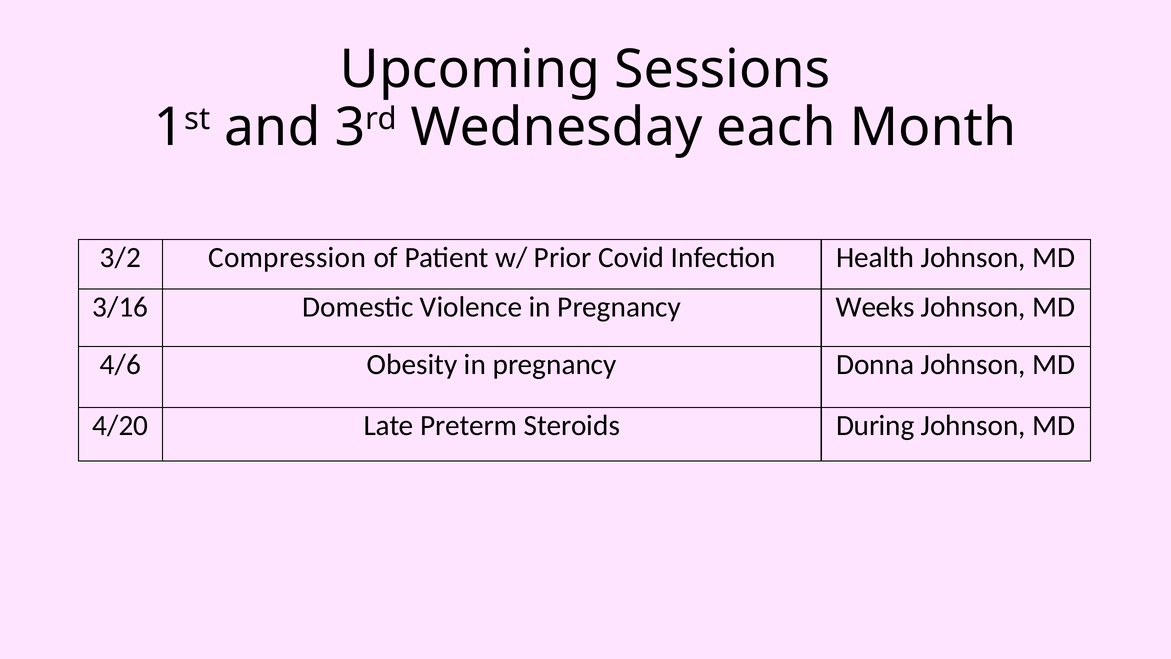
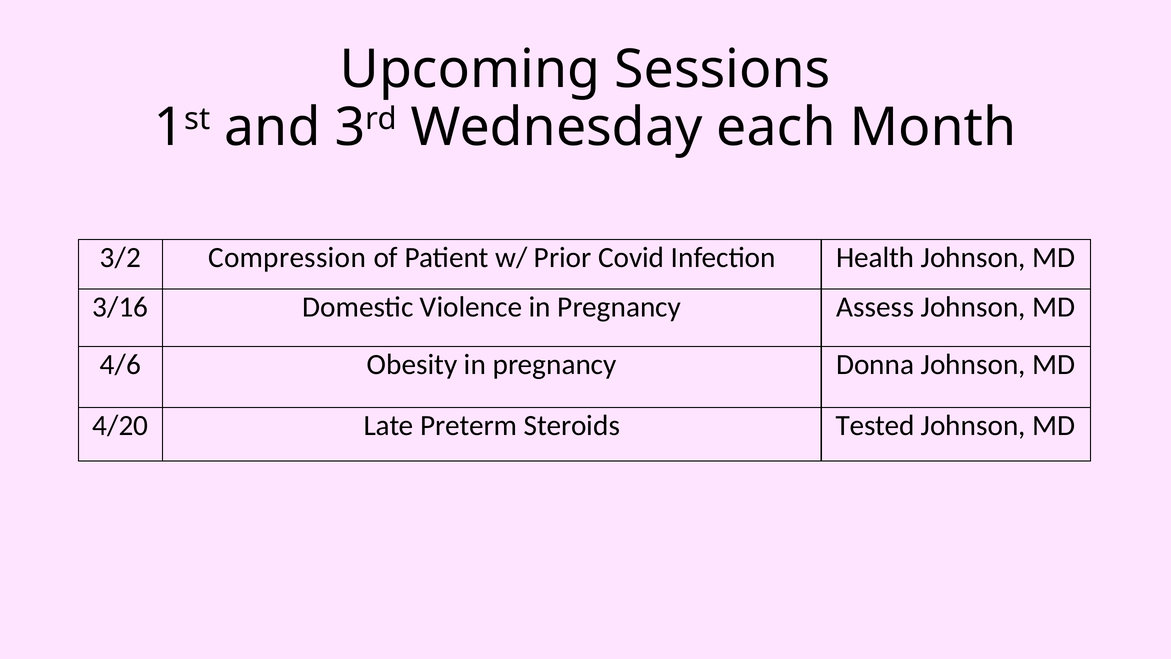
Weeks: Weeks -> Assess (875, 307)
During: During -> Tested (875, 426)
